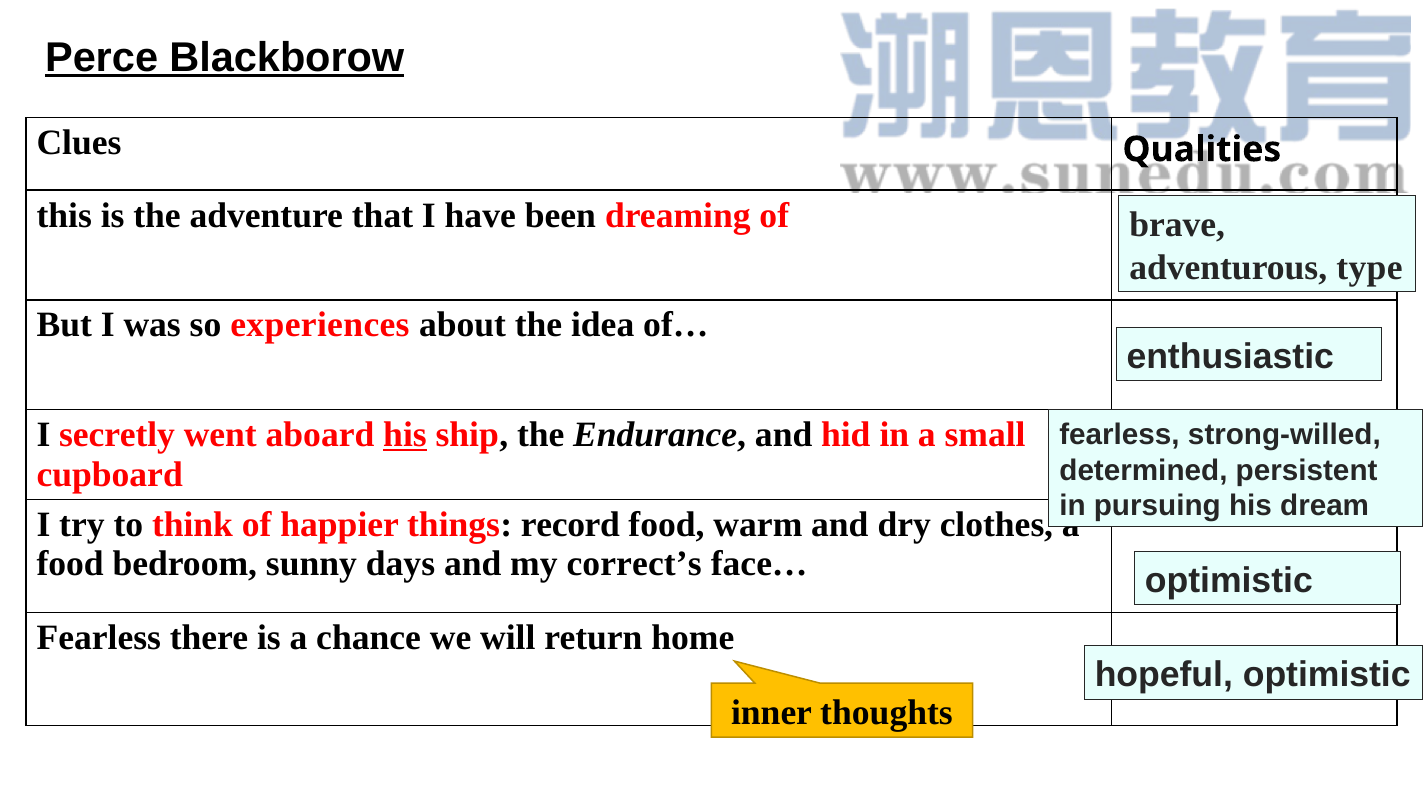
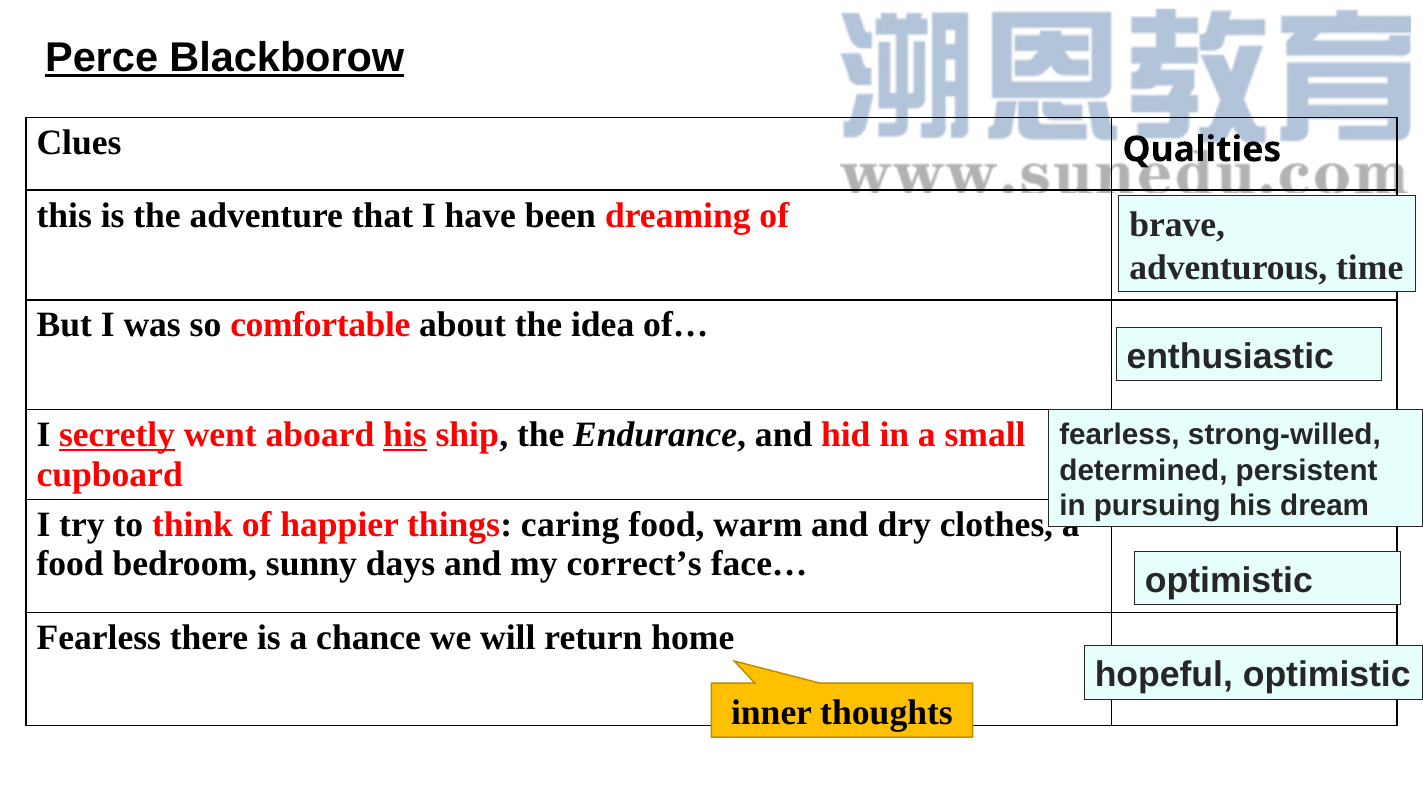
type: type -> time (1370, 267)
experiences: experiences -> comfortable (320, 325)
secretly underline: none -> present (117, 435)
record: record -> caring (570, 524)
